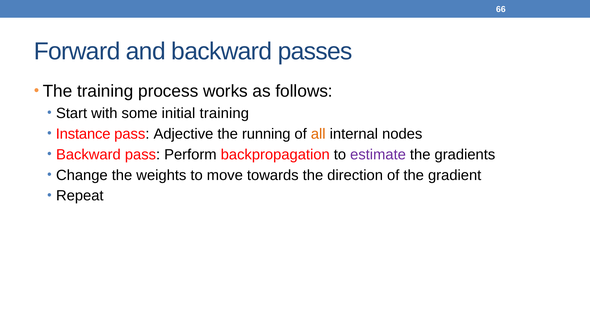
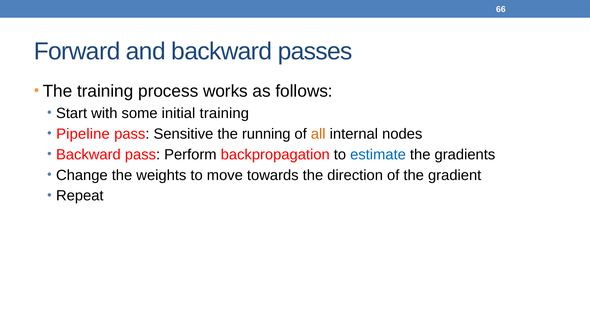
Instance: Instance -> Pipeline (83, 134)
Adjective: Adjective -> Sensitive (183, 134)
estimate colour: purple -> blue (378, 154)
